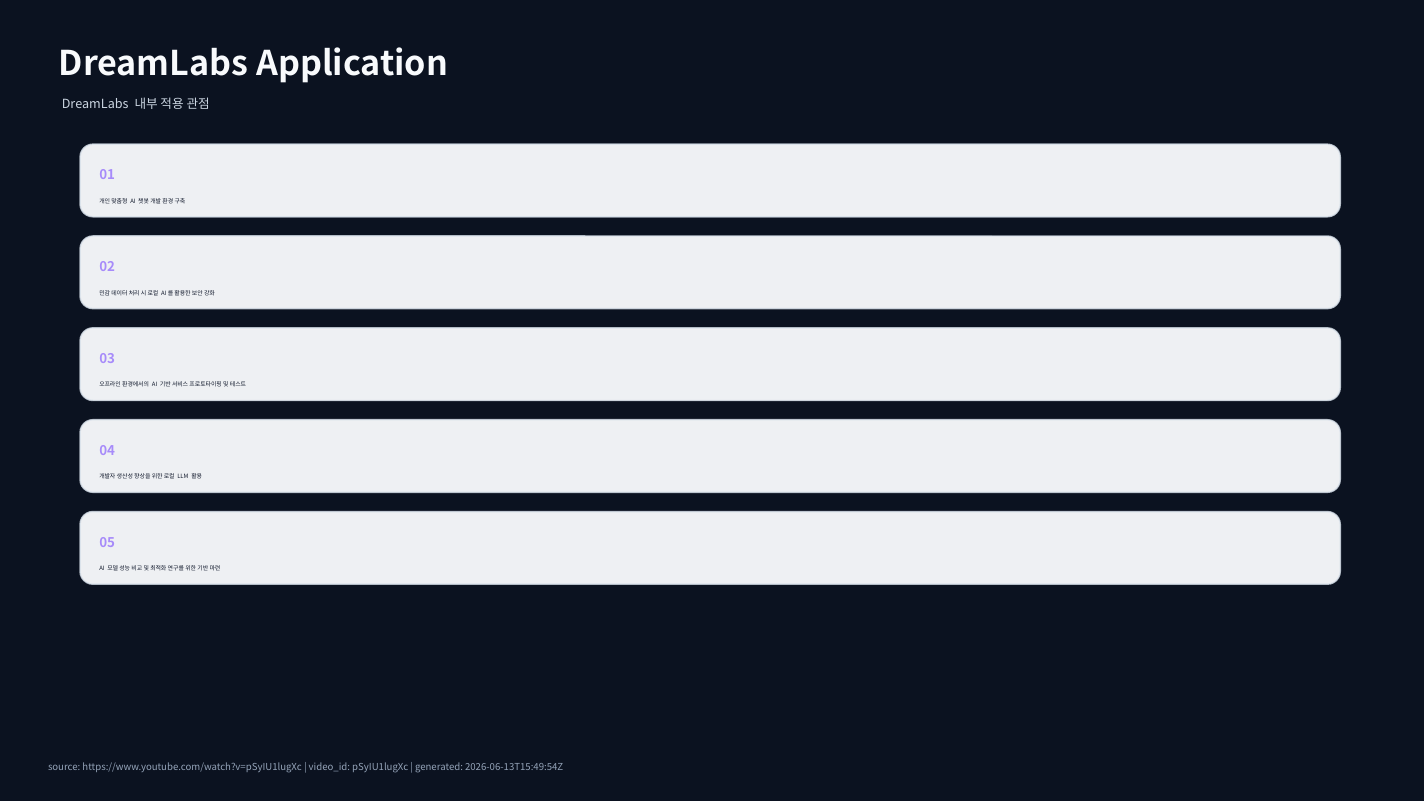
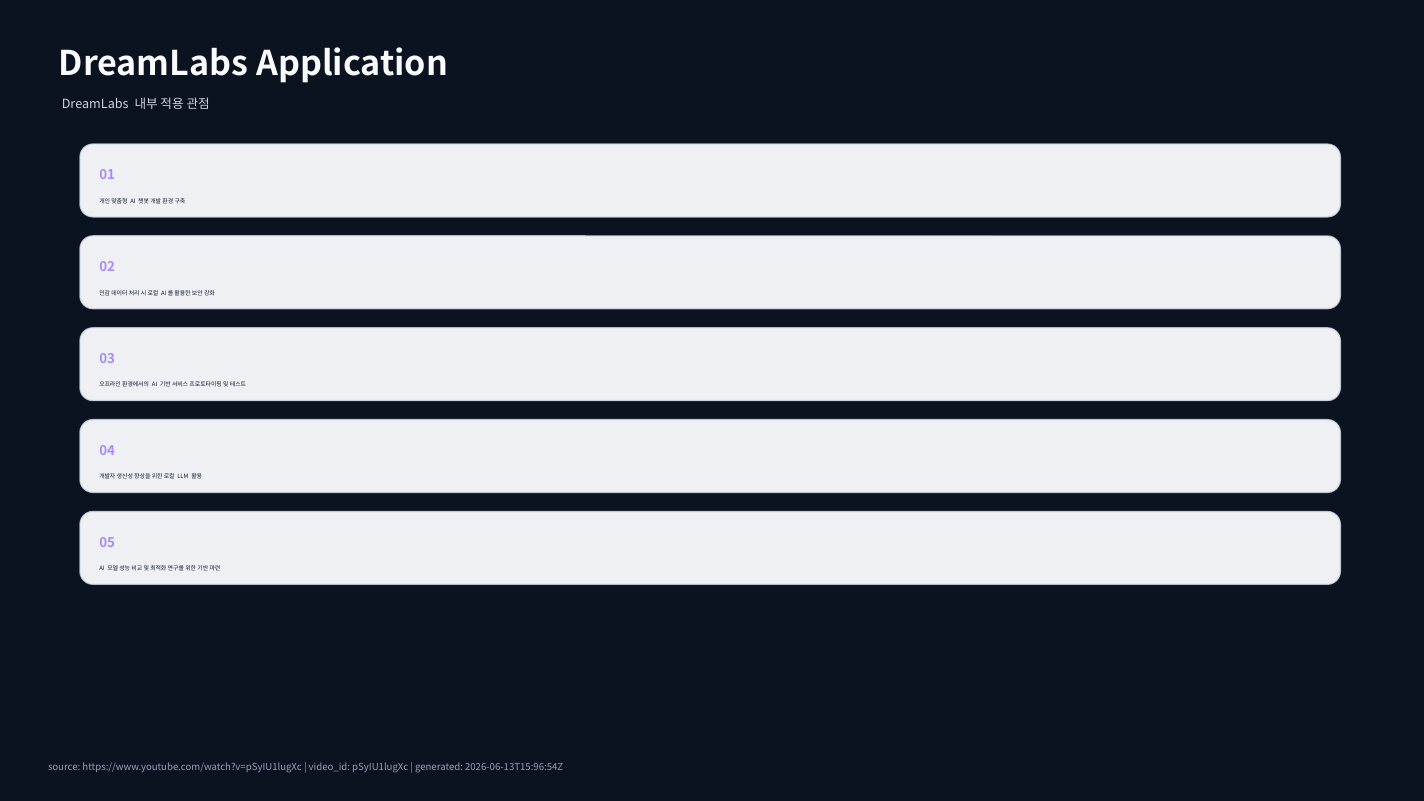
2026-06-13T15:49:54Z: 2026-06-13T15:49:54Z -> 2026-06-13T15:96:54Z (514, 767)
